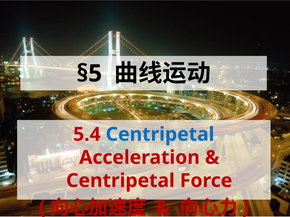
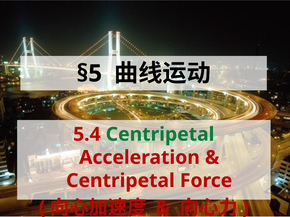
Centripetal colour: blue -> green (160, 135)
